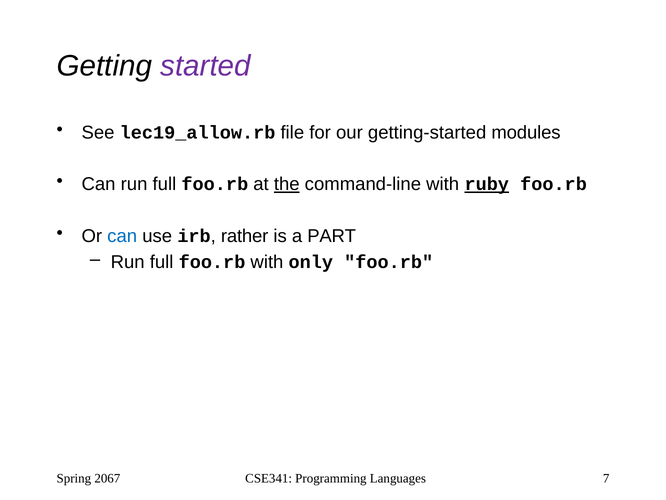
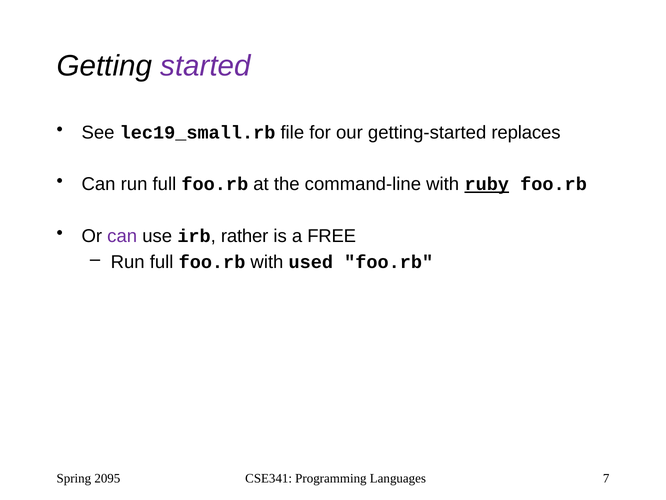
lec19_allow.rb: lec19_allow.rb -> lec19_small.rb (198, 132)
modules: modules -> replaces (526, 132)
the underline: present -> none (287, 184)
can colour: blue -> purple (122, 236)
PART: PART -> FREE (332, 236)
only: only -> used (311, 262)
2067: 2067 -> 2095 (107, 478)
